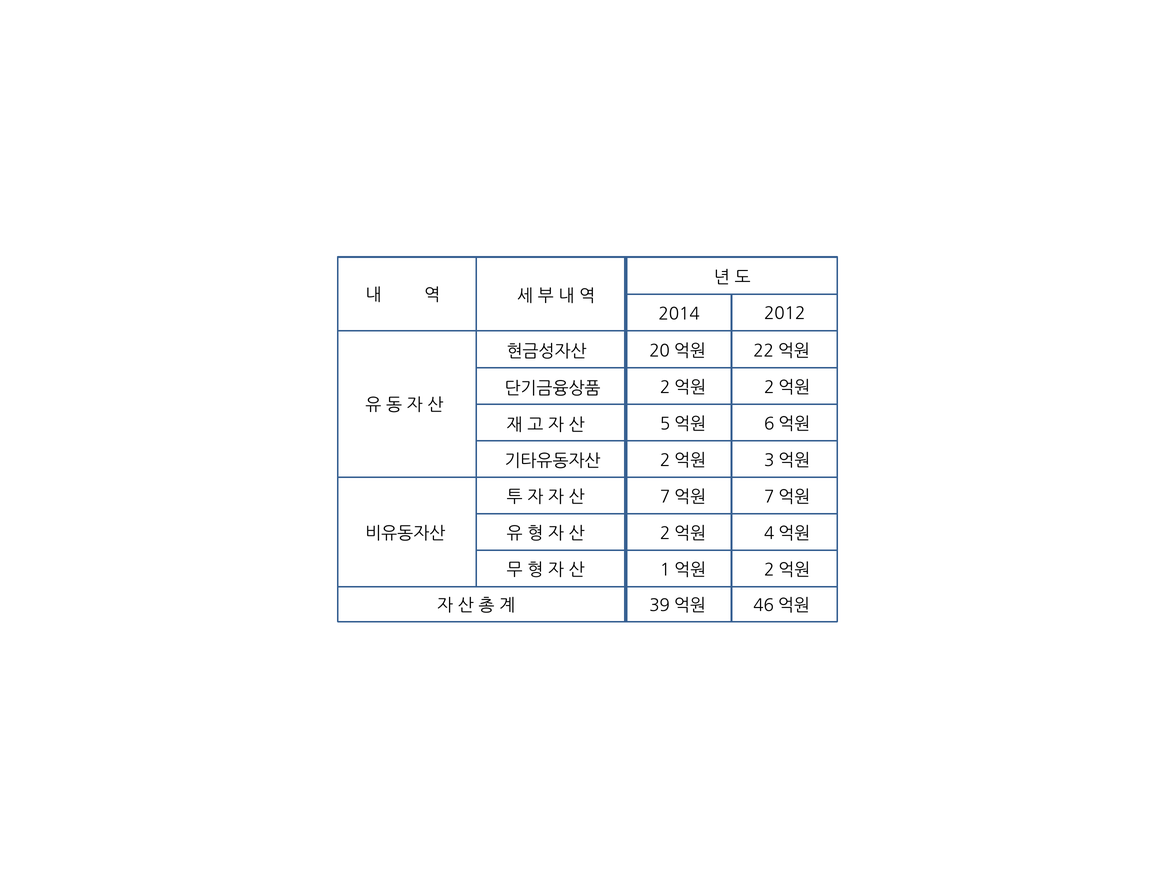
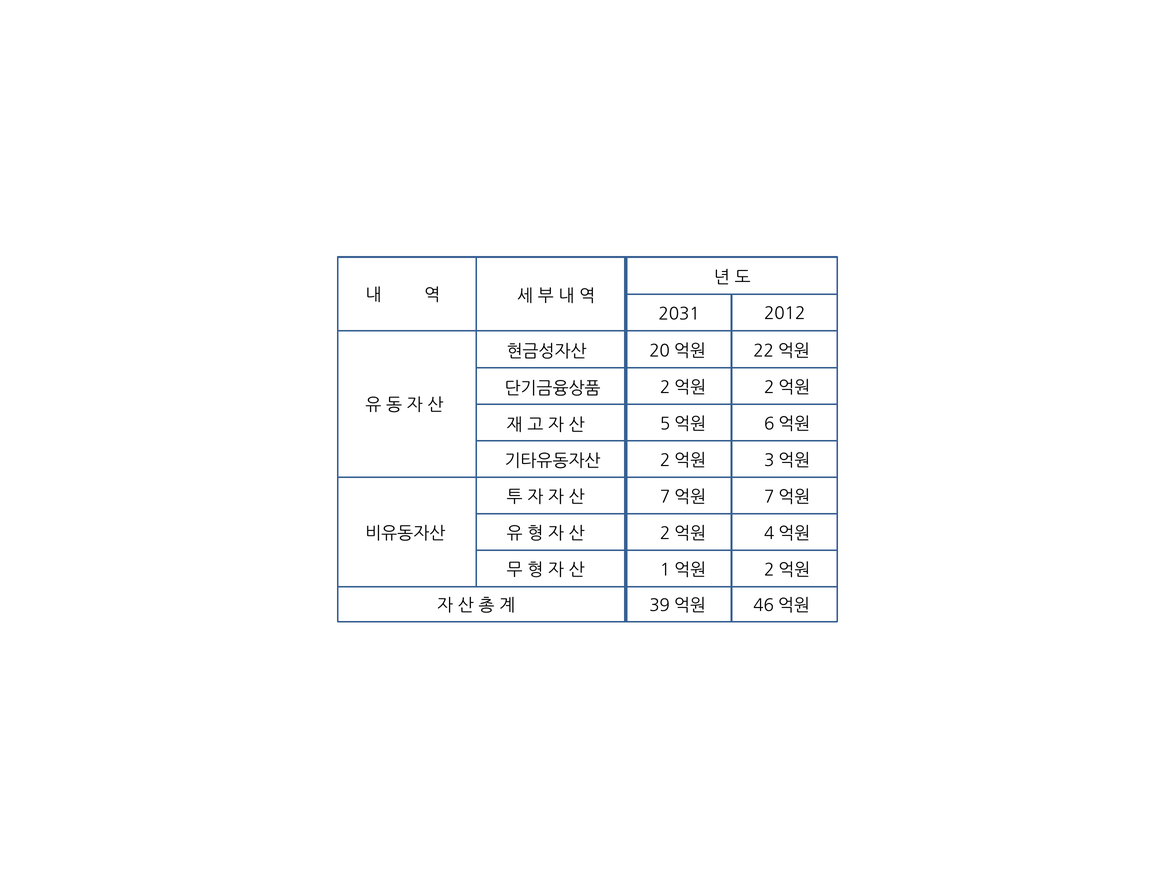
2014: 2014 -> 2031 (679, 314)
